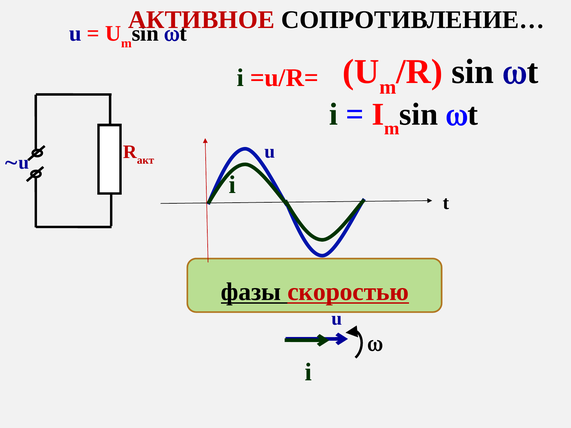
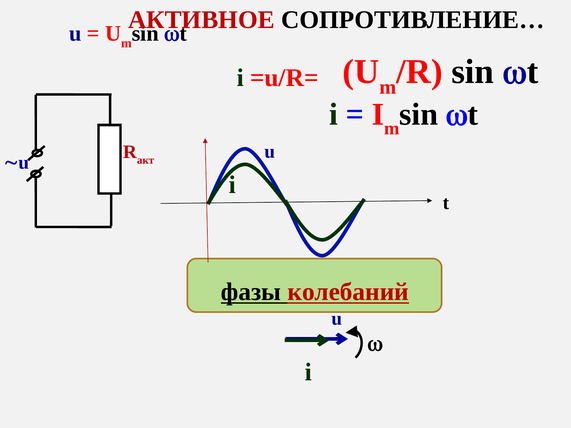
скоростью: скоростью -> колебаний (348, 292)
